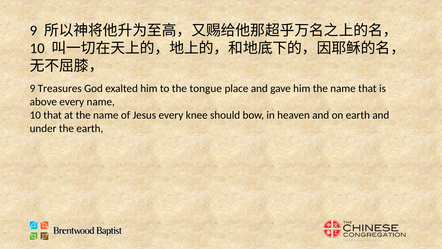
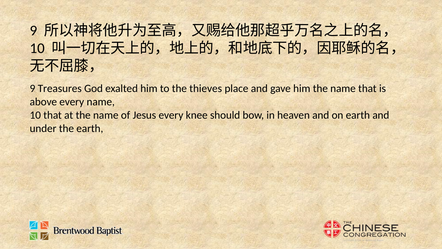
tongue: tongue -> thieves (206, 88)
